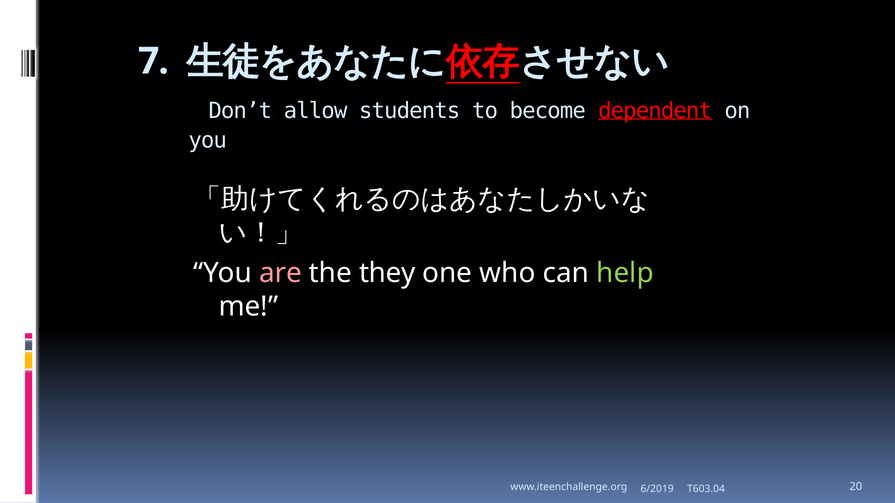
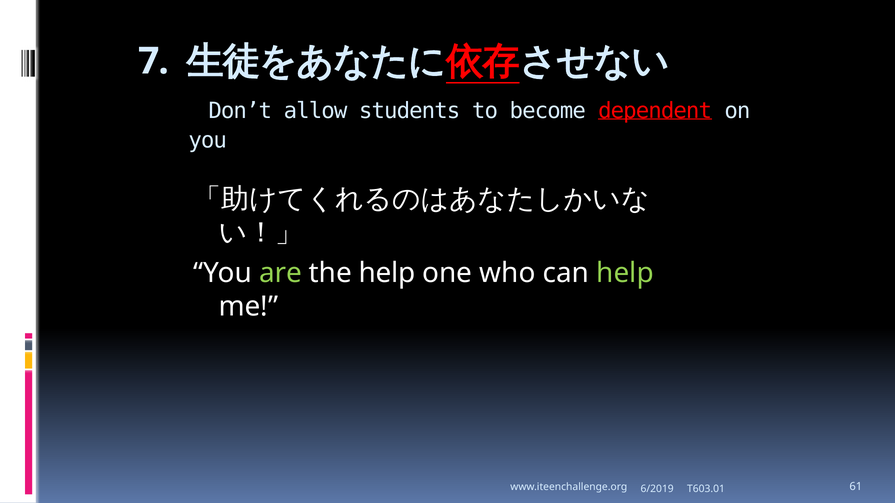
are colour: pink -> light green (281, 273)
the they: they -> help (387, 273)
20: 20 -> 61 (856, 487)
T603.04: T603.04 -> T603.01 (706, 489)
